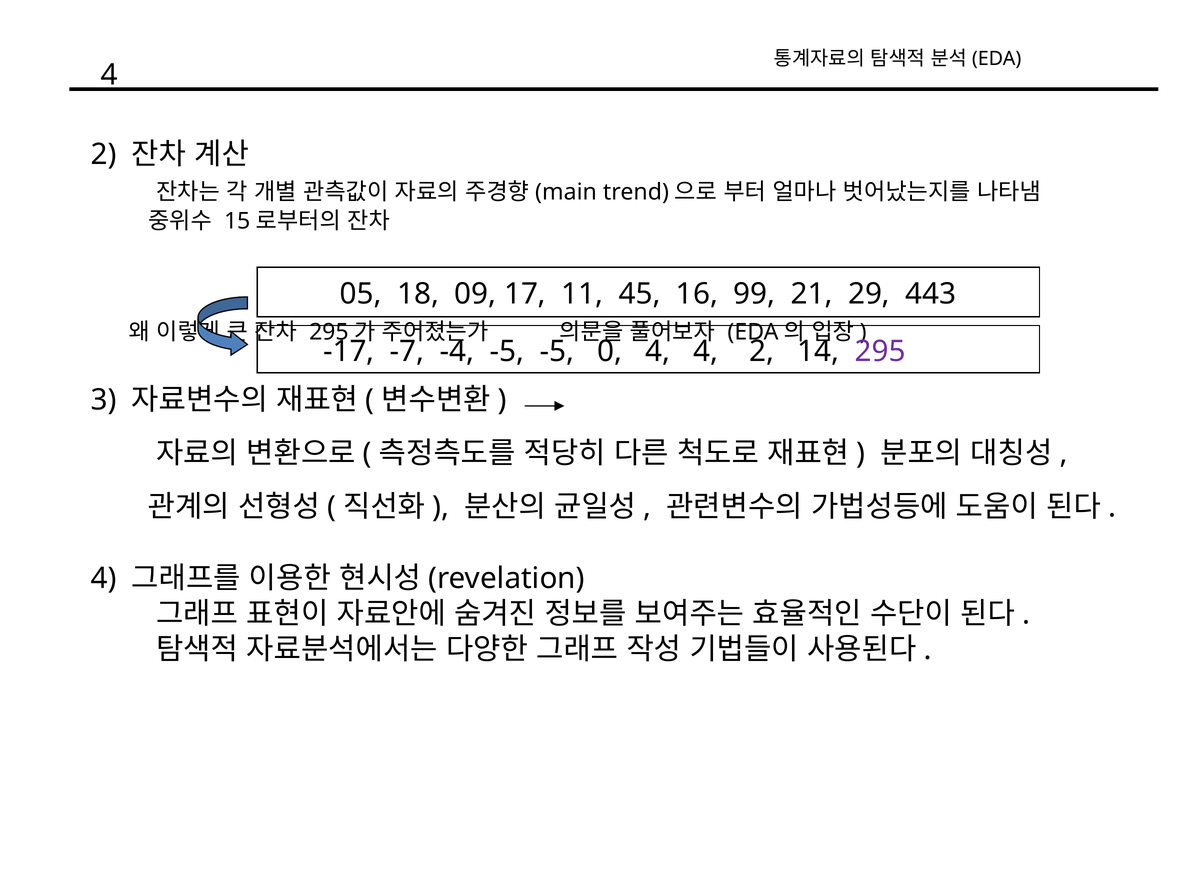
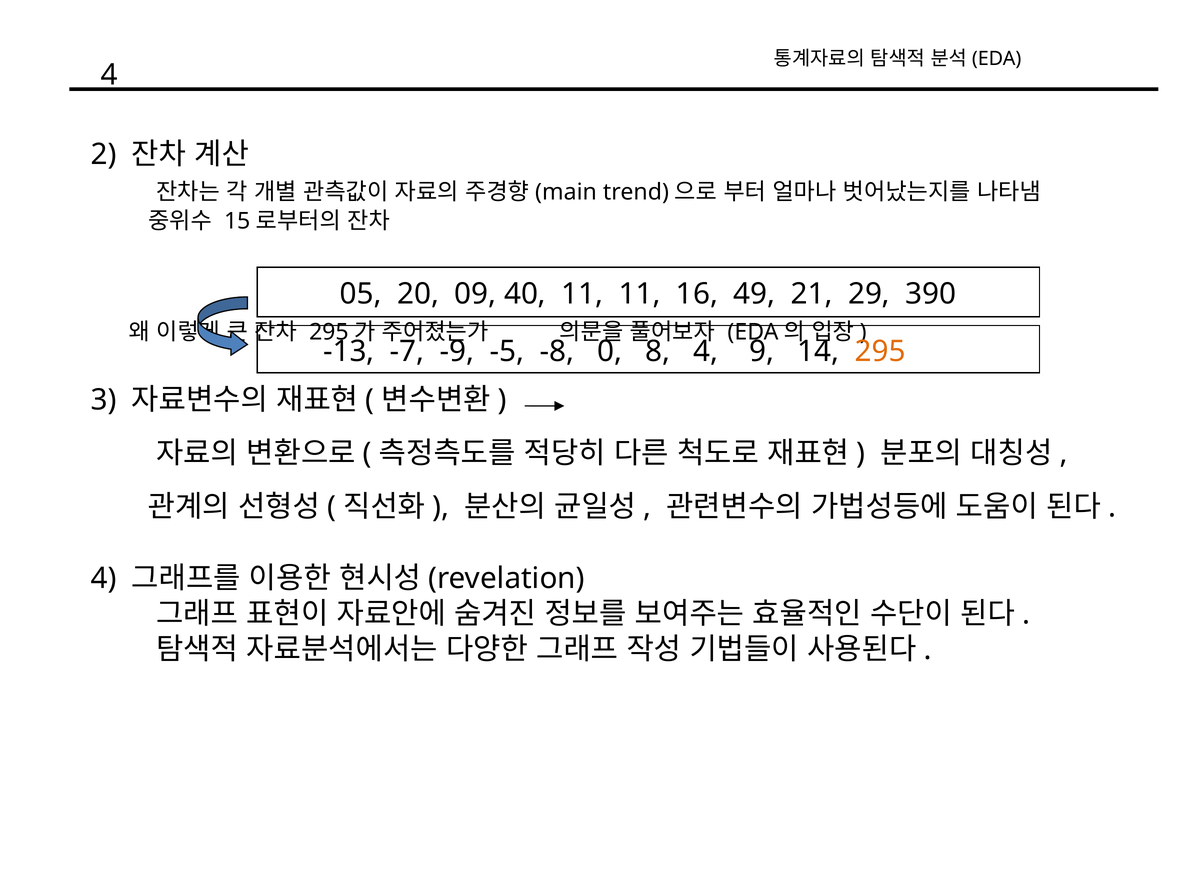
18: 18 -> 20 (418, 294)
17: 17 -> 40 (525, 294)
11 45: 45 -> 11 (640, 294)
99: 99 -> 49 (754, 294)
443: 443 -> 390 (931, 294)
-17: -17 -> -13 (349, 351)
-4: -4 -> -9 (457, 351)
-5 -5: -5 -> -8 (557, 351)
0 4: 4 -> 8 (658, 351)
4 2: 2 -> 9 (762, 351)
295 colour: purple -> orange (880, 351)
